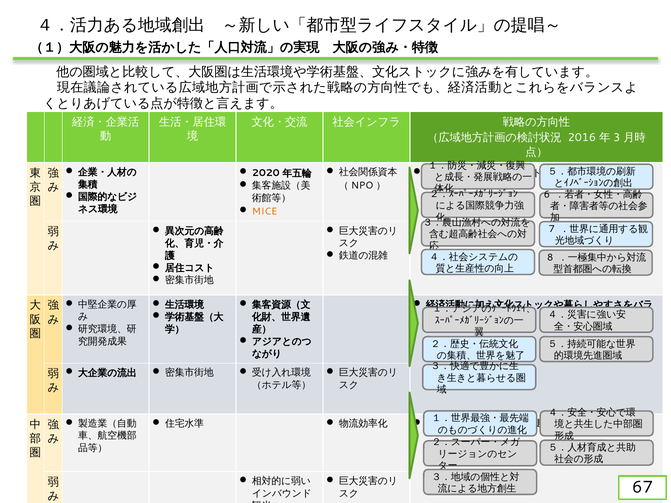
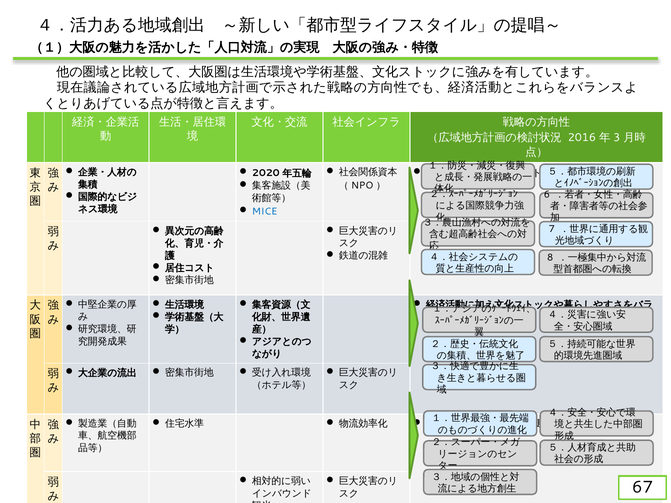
MICE colour: orange -> blue (265, 212)
